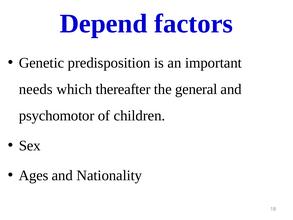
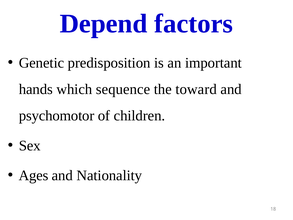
needs: needs -> hands (36, 89)
thereafter: thereafter -> sequence (123, 89)
general: general -> toward (196, 89)
